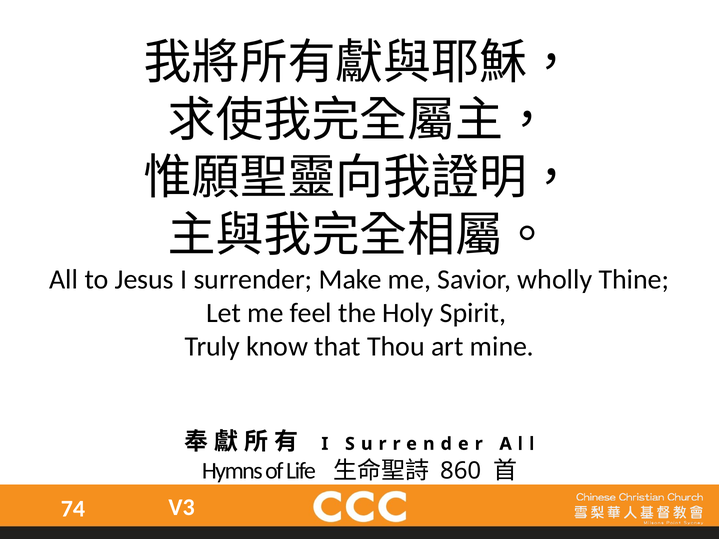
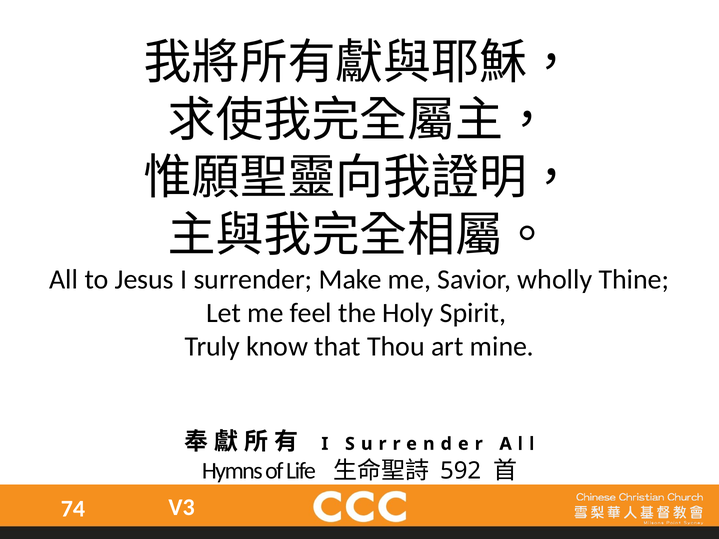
860: 860 -> 592 (461, 471)
